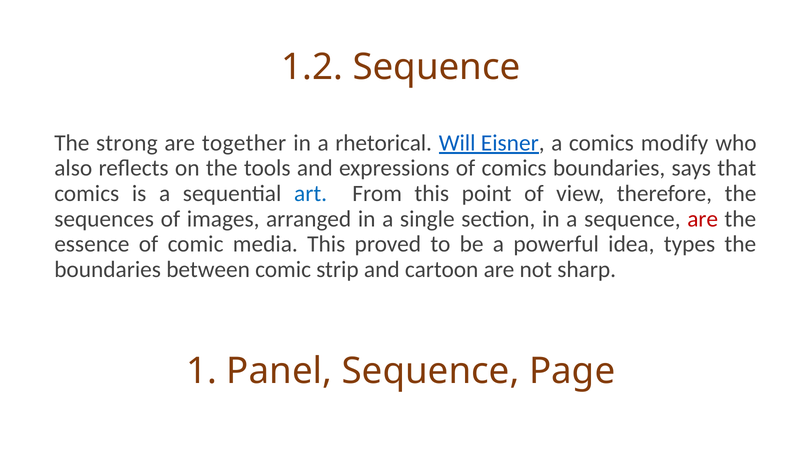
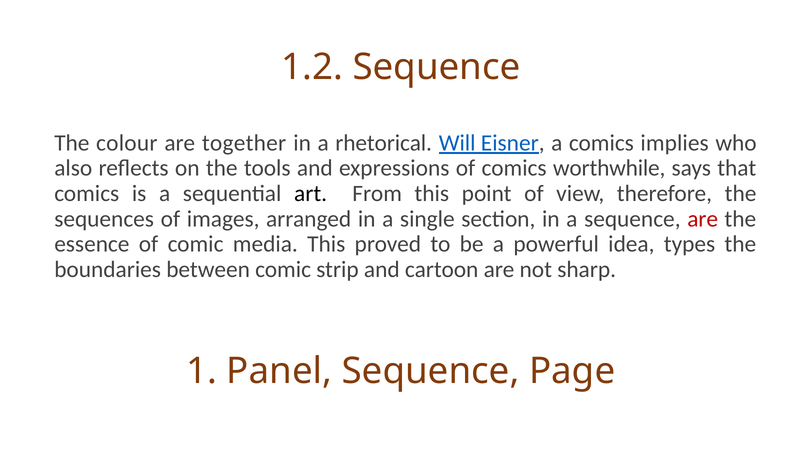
strong: strong -> colour (127, 143)
modify: modify -> implies (675, 143)
comics boundaries: boundaries -> worthwhile (609, 168)
art colour: blue -> black (311, 194)
